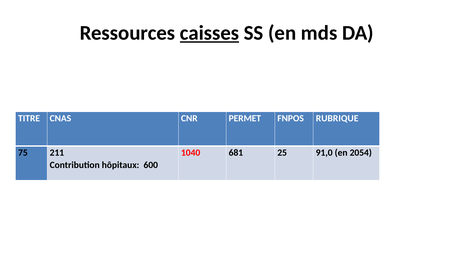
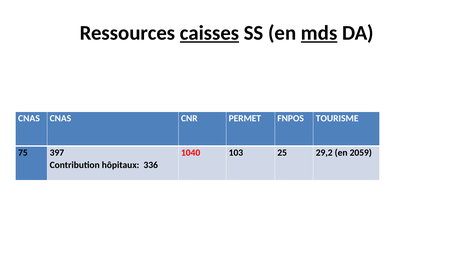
mds underline: none -> present (319, 33)
TITRE: TITRE -> CNAS (29, 118)
RUBRIQUE: RUBRIQUE -> TOURISME (337, 118)
211: 211 -> 397 (57, 152)
681: 681 -> 103 (236, 152)
91,0: 91,0 -> 29,2 (324, 152)
2054: 2054 -> 2059 (361, 152)
600: 600 -> 336 (151, 165)
